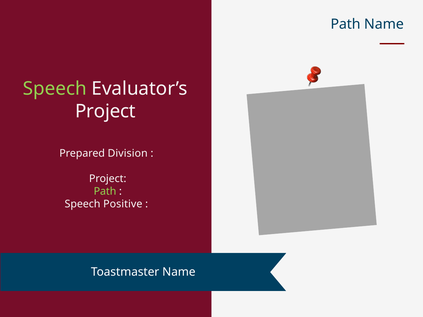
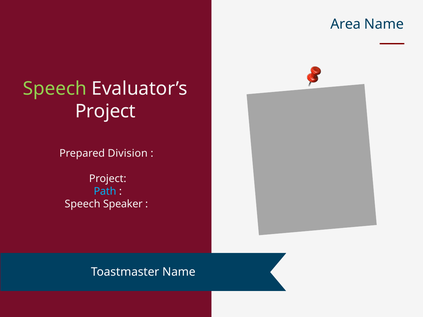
Path: Path -> Area (346, 24)
Path colour: light green -> light blue (105, 192)
Positive: Positive -> Speaker (123, 204)
